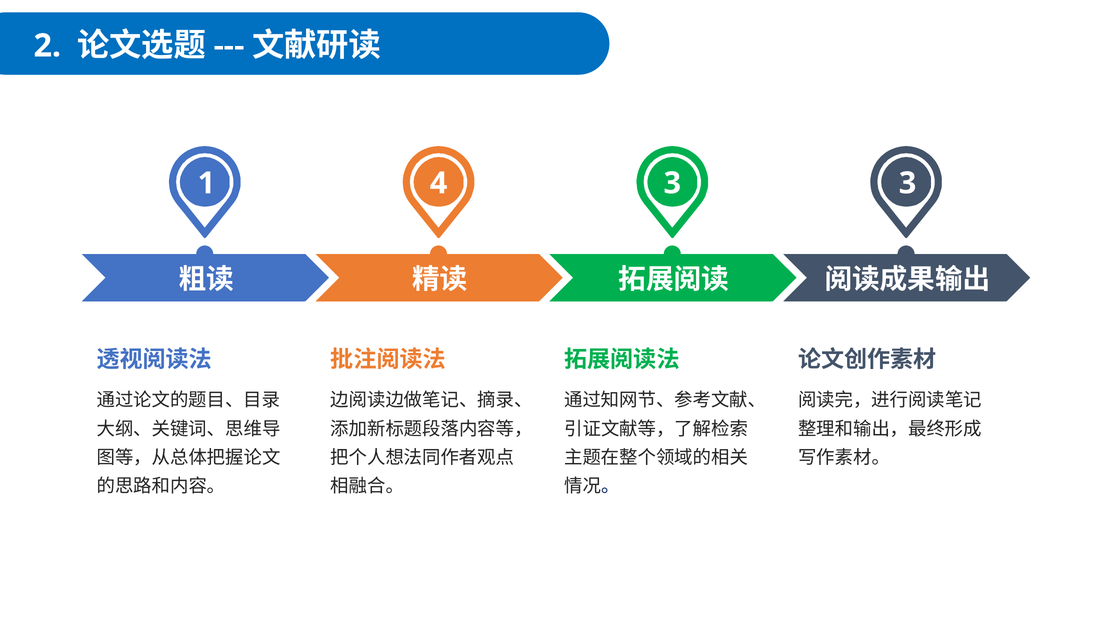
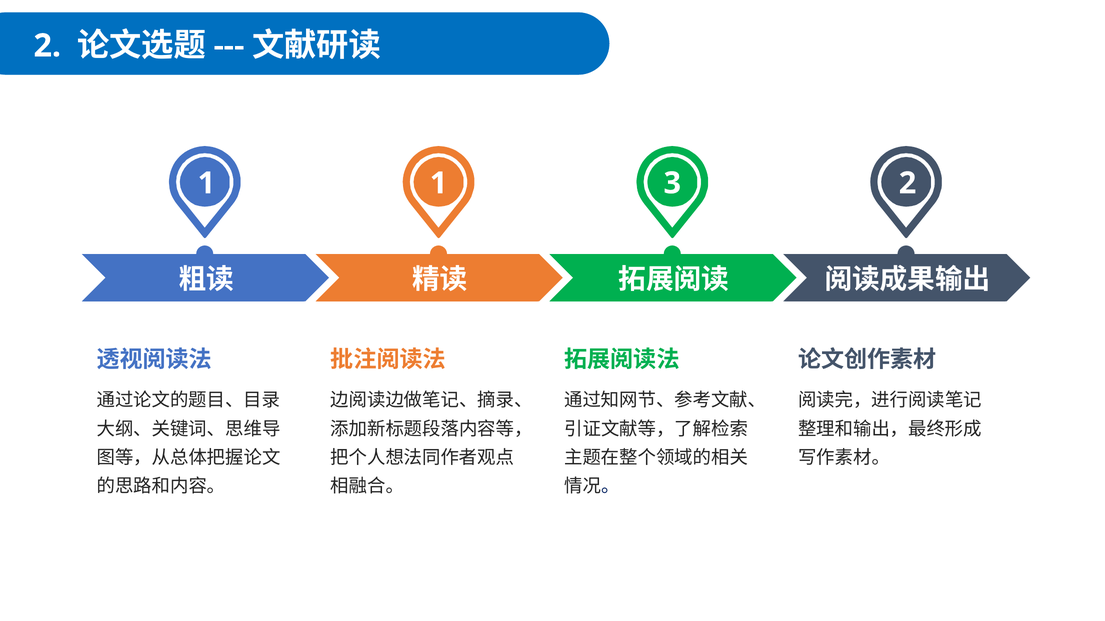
1 4: 4 -> 1 (439, 183)
3 3: 3 -> 2 (908, 183)
